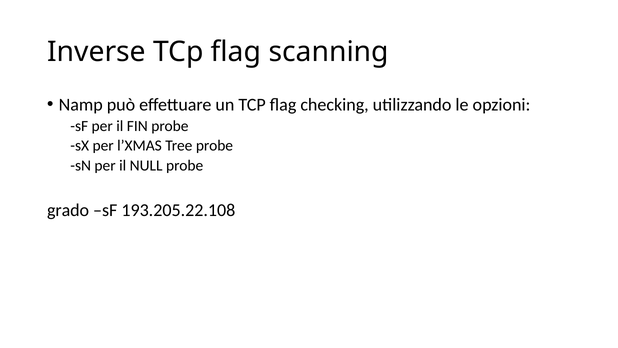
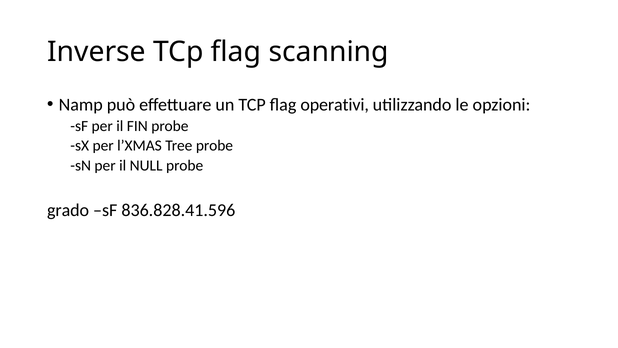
checking: checking -> operativi (335, 104)
193.205.22.108: 193.205.22.108 -> 836.828.41.596 (178, 210)
